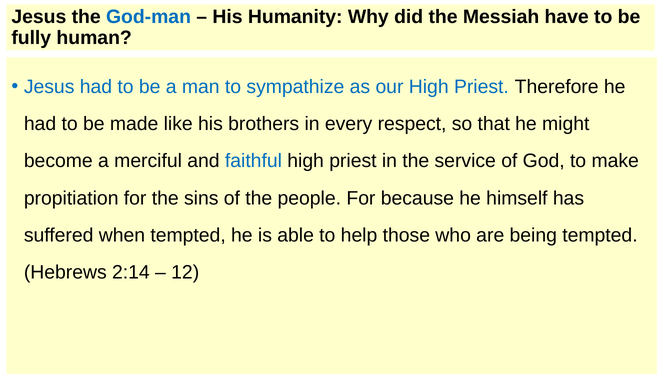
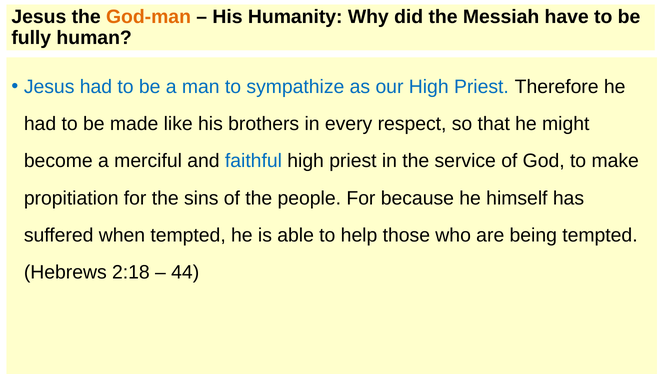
God-man colour: blue -> orange (148, 17)
2:14: 2:14 -> 2:18 (131, 272)
12: 12 -> 44 (185, 272)
